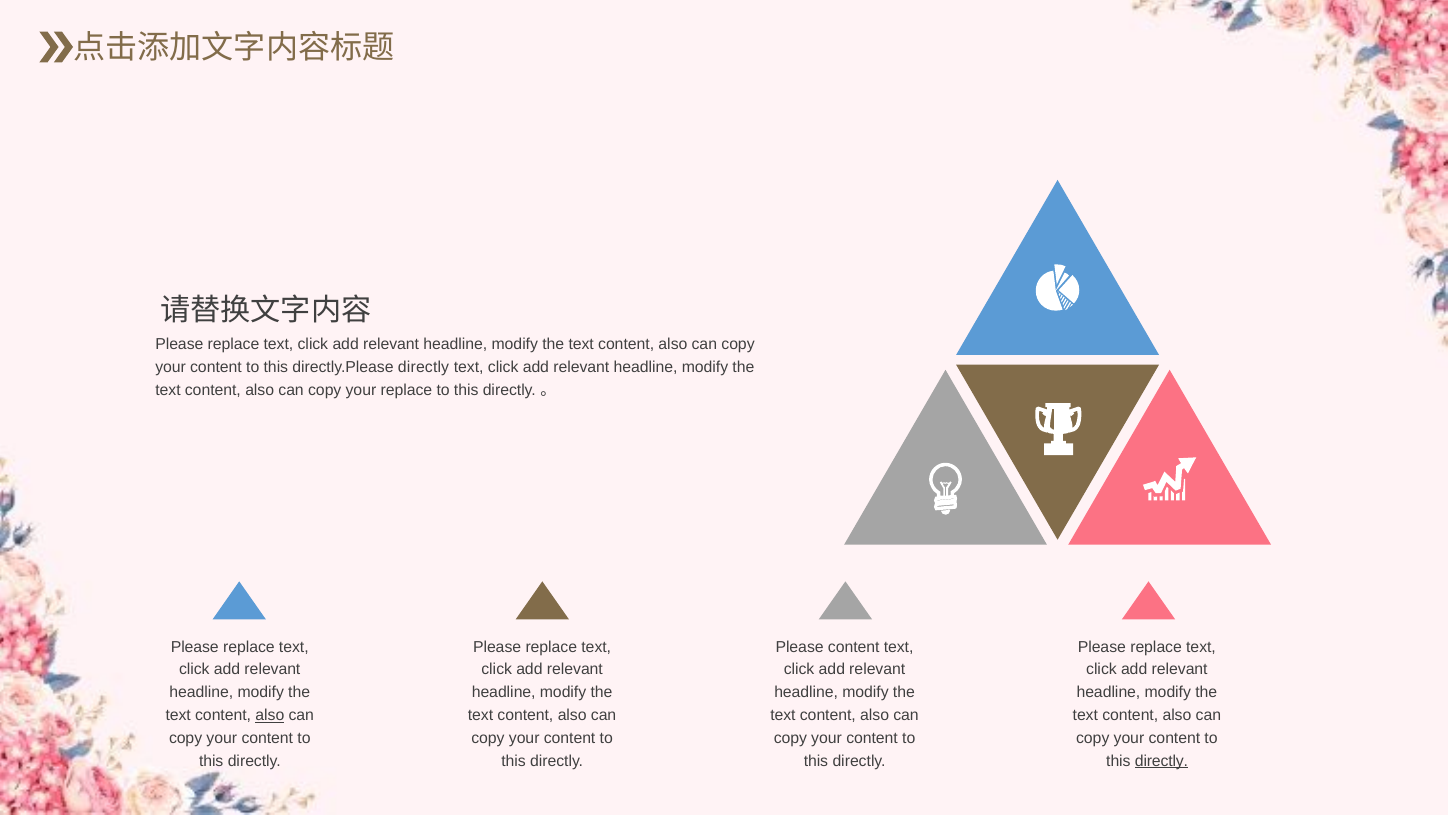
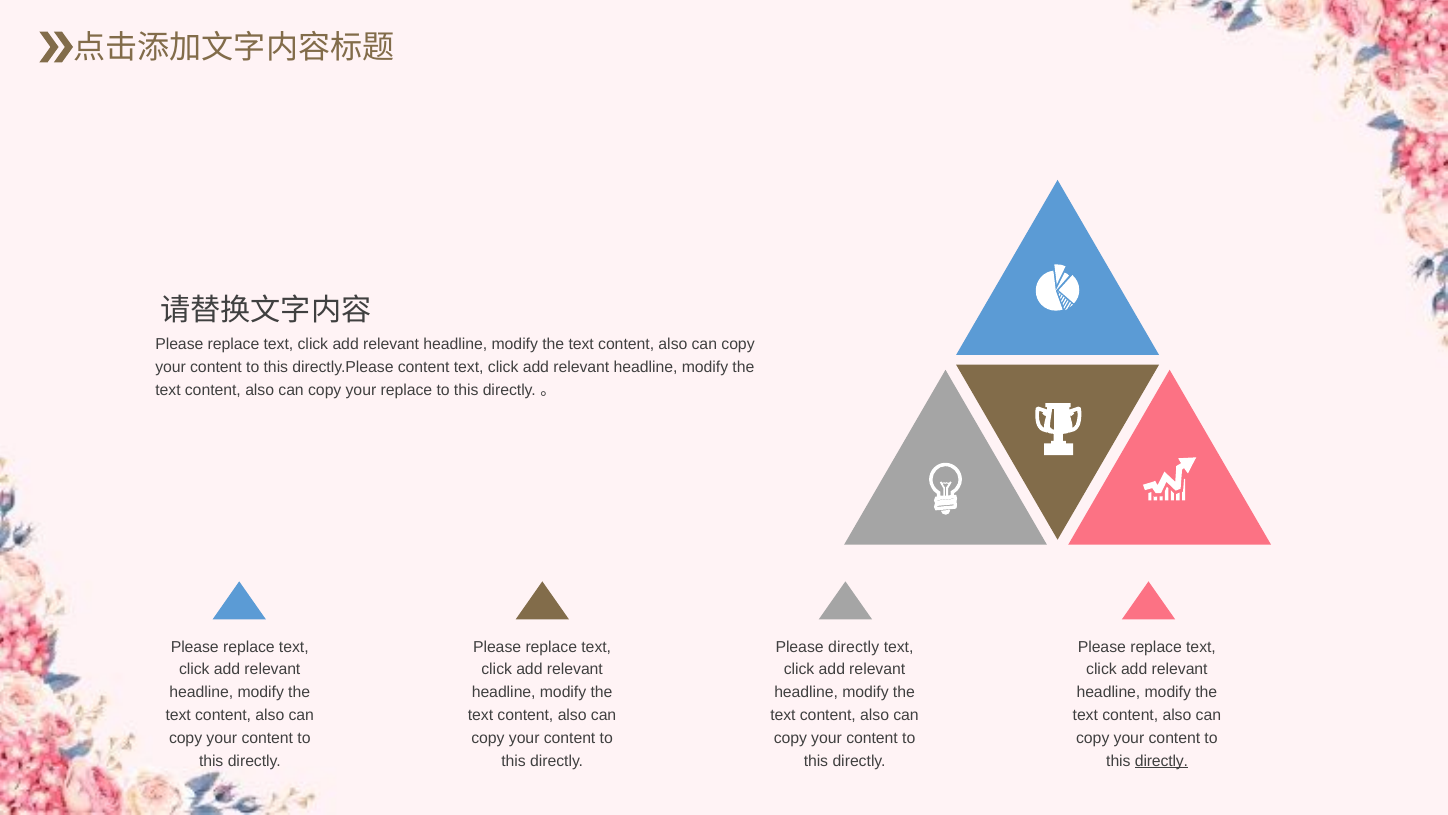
directly.Please directly: directly -> content (424, 367)
Please content: content -> directly (854, 647)
also underline: present -> none (270, 715)
